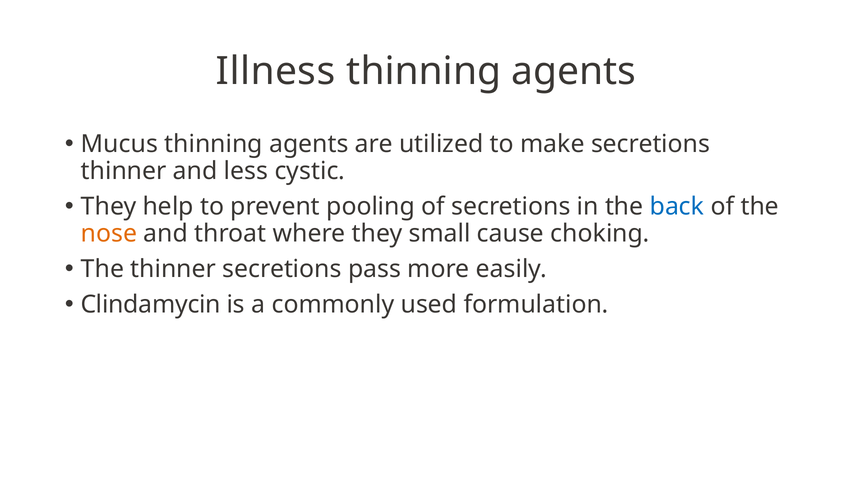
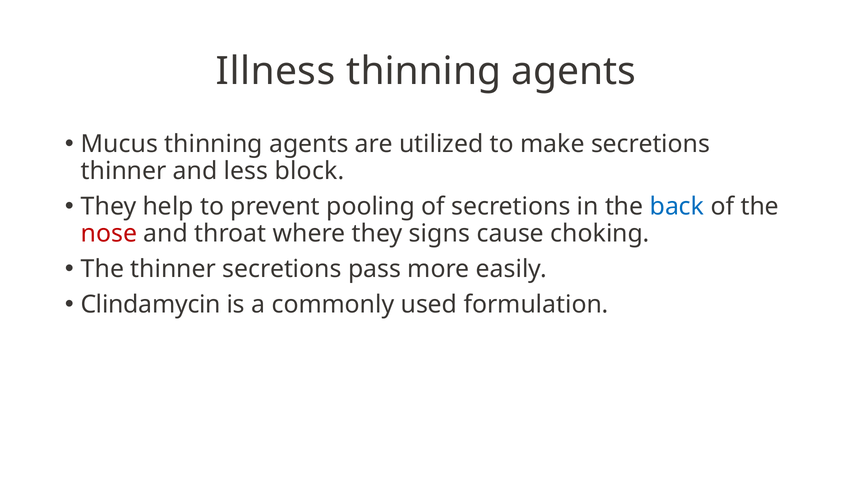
cystic: cystic -> block (310, 171)
nose colour: orange -> red (109, 233)
small: small -> signs (440, 233)
